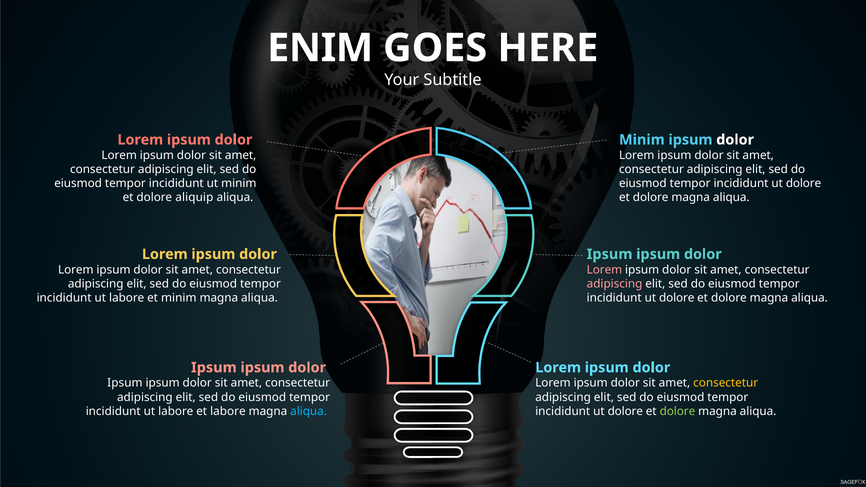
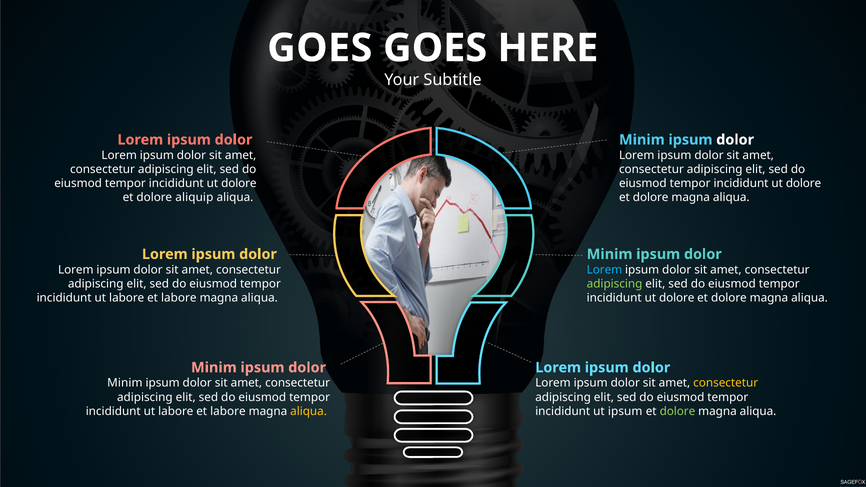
ENIM: ENIM -> GOES (320, 48)
minim: minim -> dolore (239, 183)
Ipsum: Ipsum -> Minim (610, 254)
Lorem colour: pink -> light blue (604, 270)
adipiscing colour: pink -> light green (615, 284)
minim: minim -> labore (179, 298)
Ipsum: Ipsum -> Minim (214, 368)
Ipsum: Ipsum -> Minim (125, 383)
aliqua colour: light blue -> yellow (309, 411)
dolore: dolore -> ipsum (625, 411)
